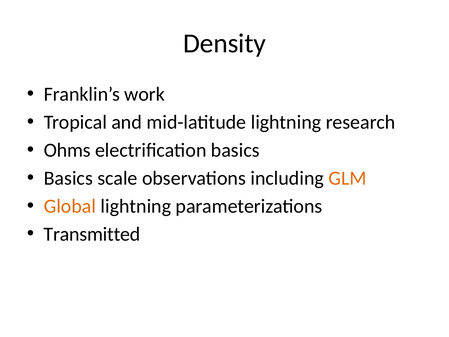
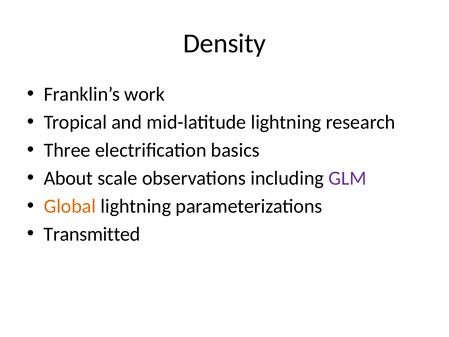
Ohms: Ohms -> Three (67, 150)
Basics: Basics -> About (68, 178)
GLM colour: orange -> purple (347, 178)
